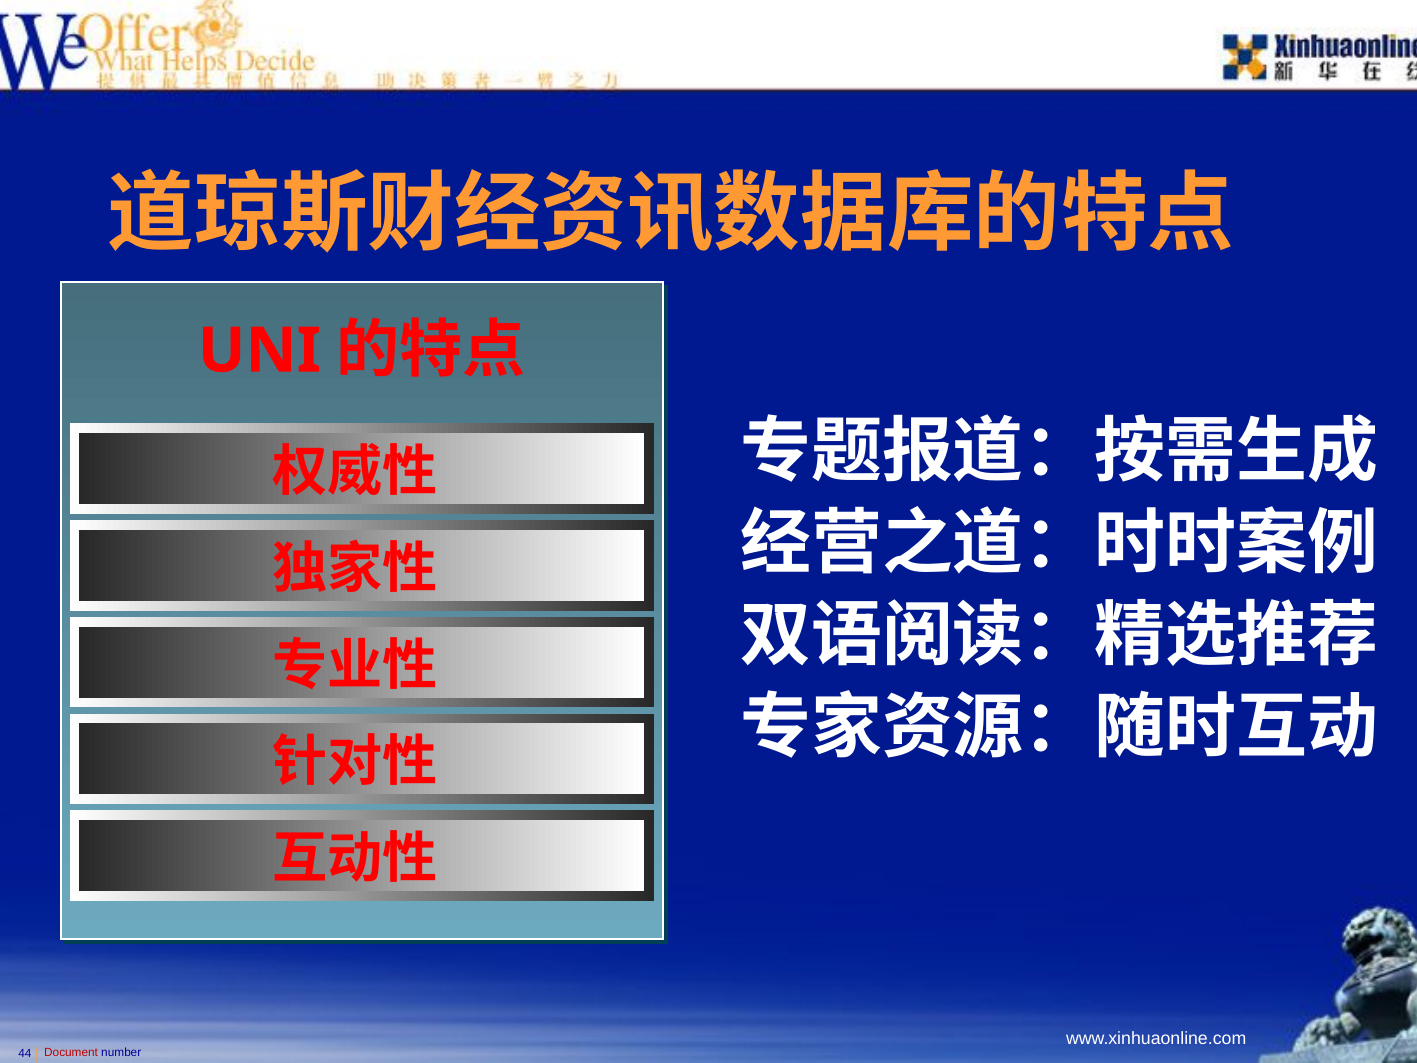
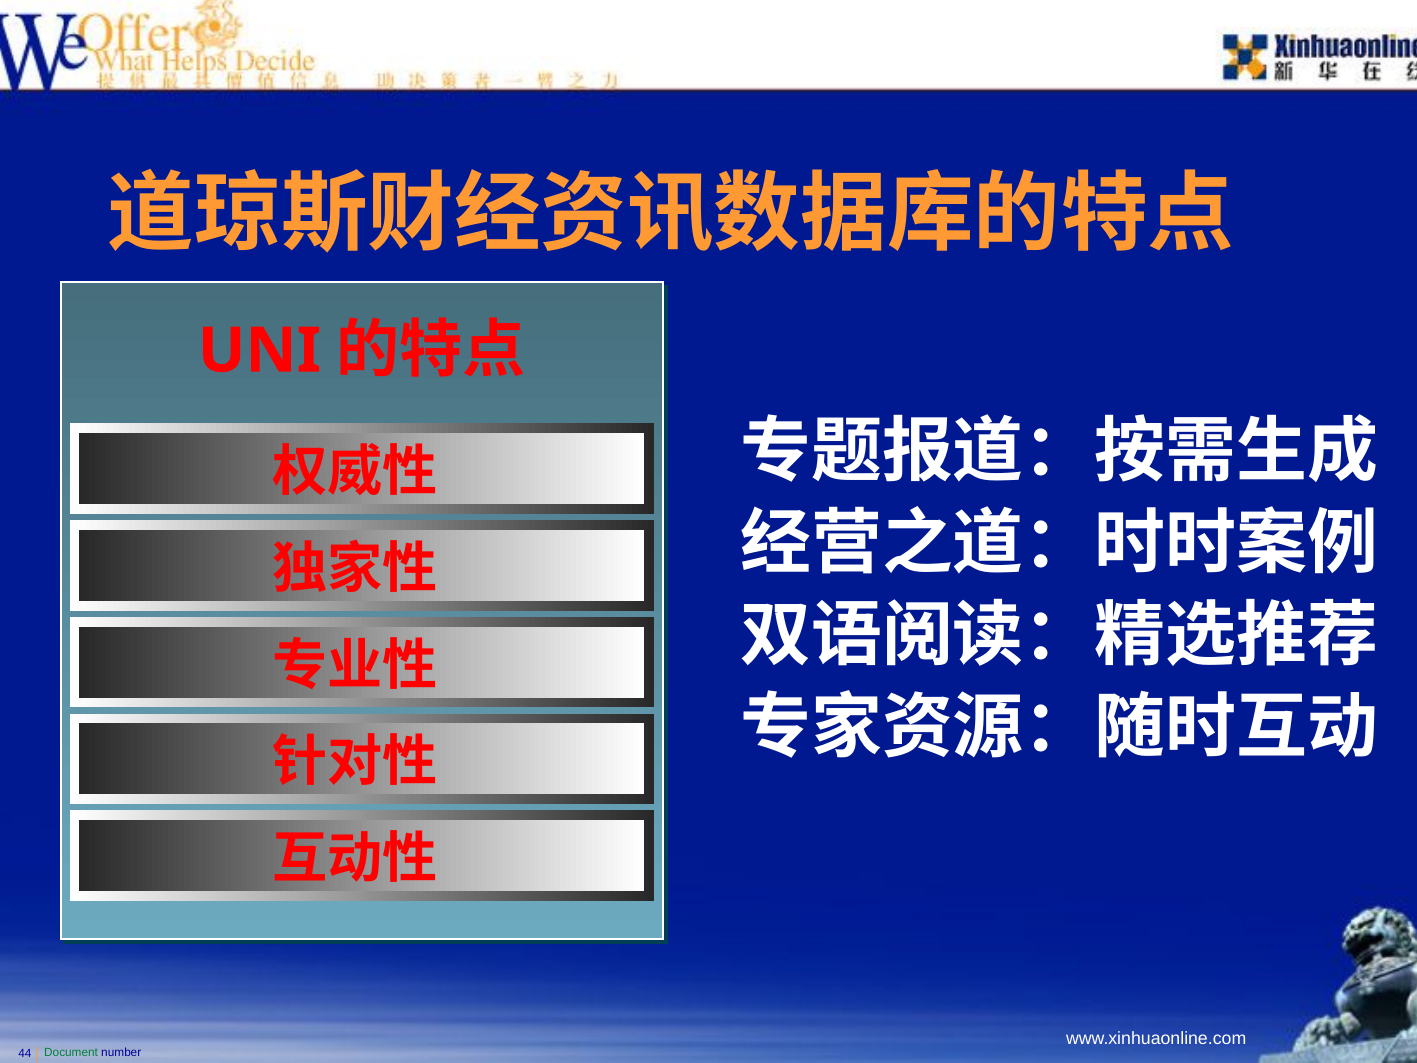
Document colour: red -> green (71, 1053)
